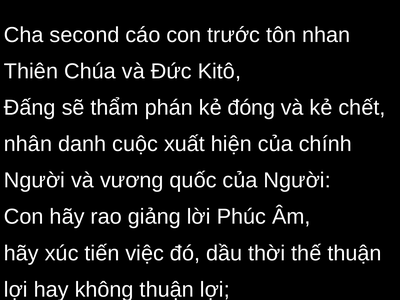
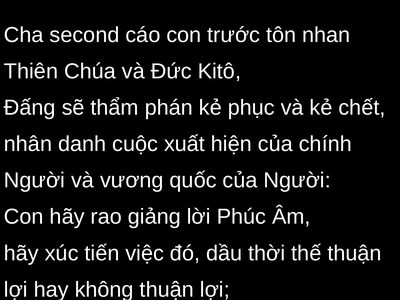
đóng: đóng -> phục (251, 108)
